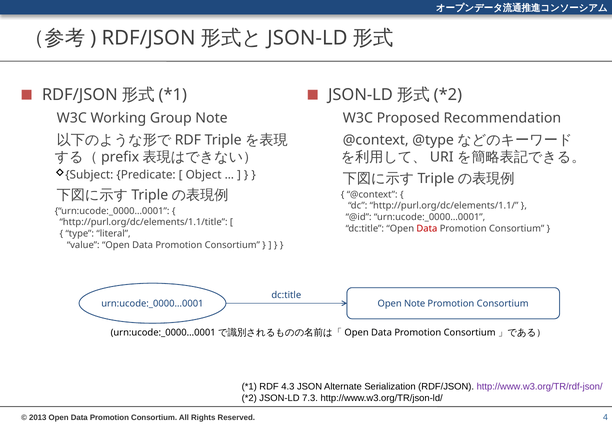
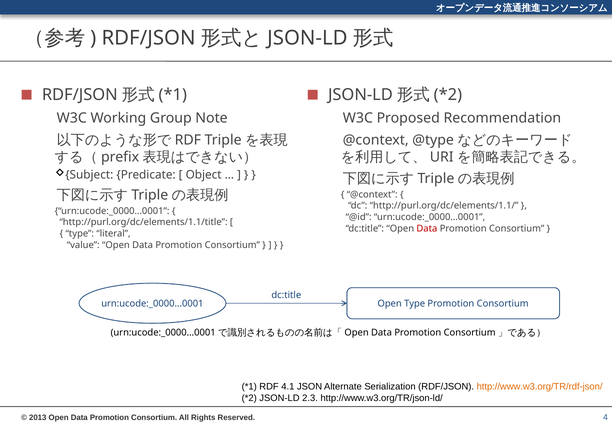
Open Note: Note -> Type (415, 304)
4.3: 4.3 -> 4.1 (288, 386)
http://www.w3.org/TR/rdf-json/ colour: purple -> orange (540, 386)
7.3: 7.3 -> 2.3 (310, 398)
